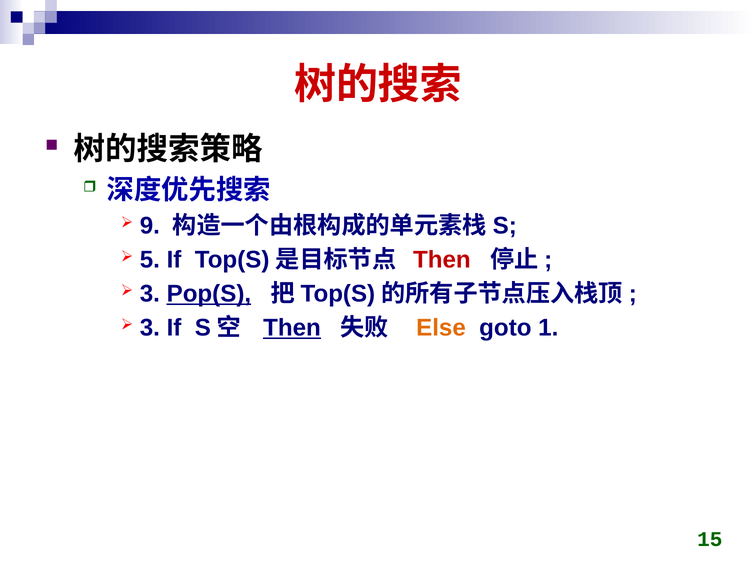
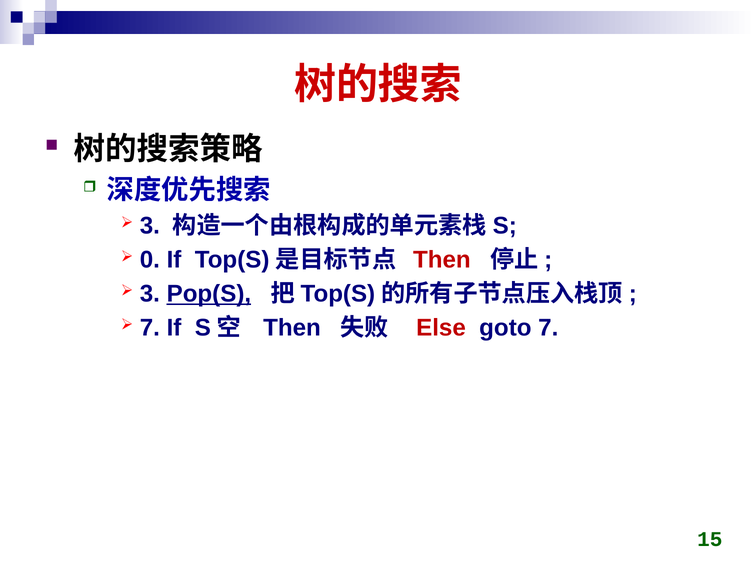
9: 9 -> 3 (150, 226)
5: 5 -> 0 (150, 260)
3: 3 -> 7 (150, 328)
Then underline: present -> none (292, 328)
Else colour: orange -> red (441, 328)
goto 1: 1 -> 7 (548, 328)
